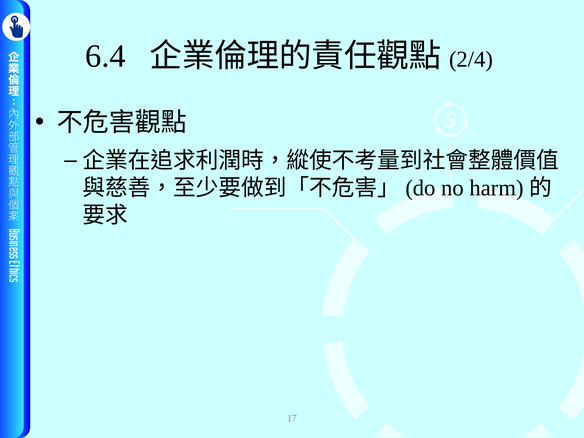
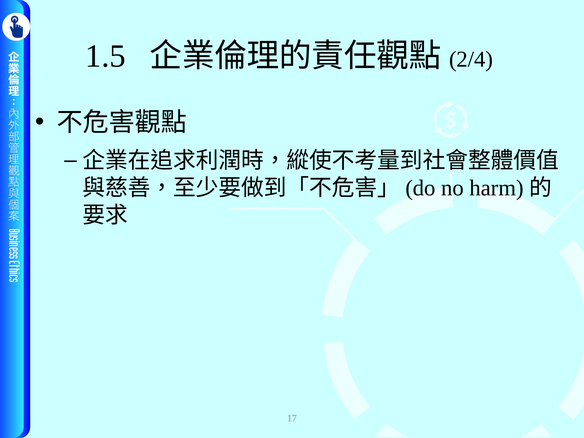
6.4: 6.4 -> 1.5 (105, 56)
